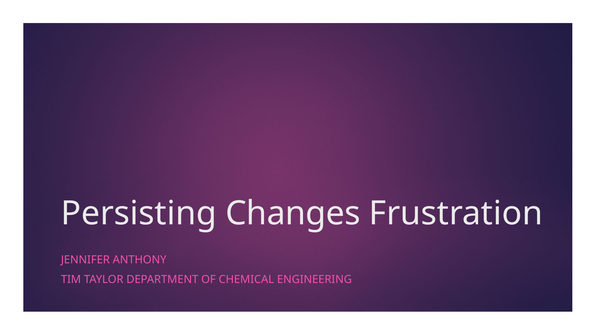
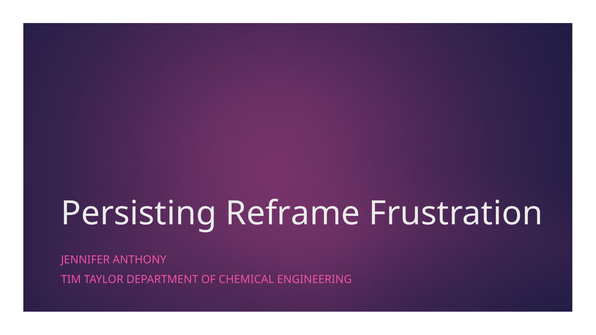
Changes: Changes -> Reframe (293, 214)
